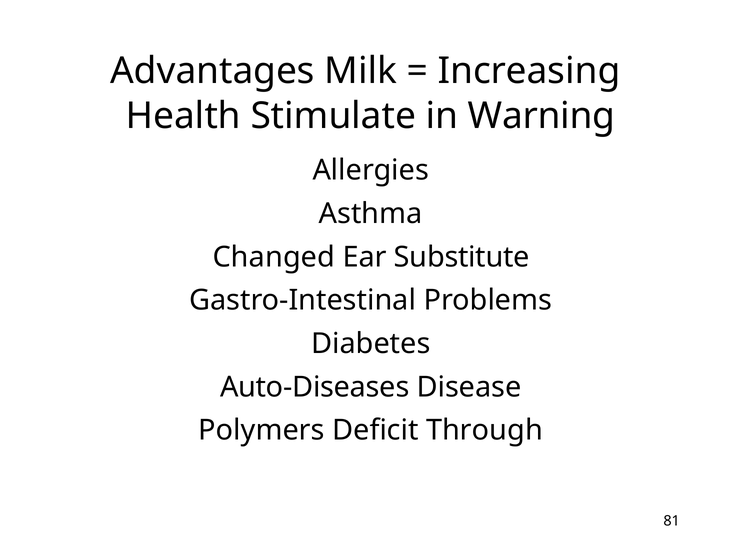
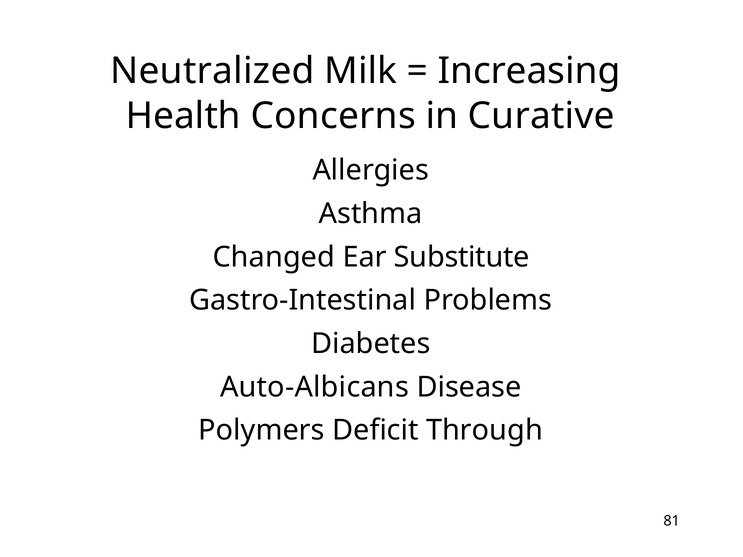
Advantages: Advantages -> Neutralized (212, 71)
Stimulate: Stimulate -> Concerns (333, 116)
Warning: Warning -> Curative (541, 116)
Auto-Diseases: Auto-Diseases -> Auto-Albicans (314, 387)
